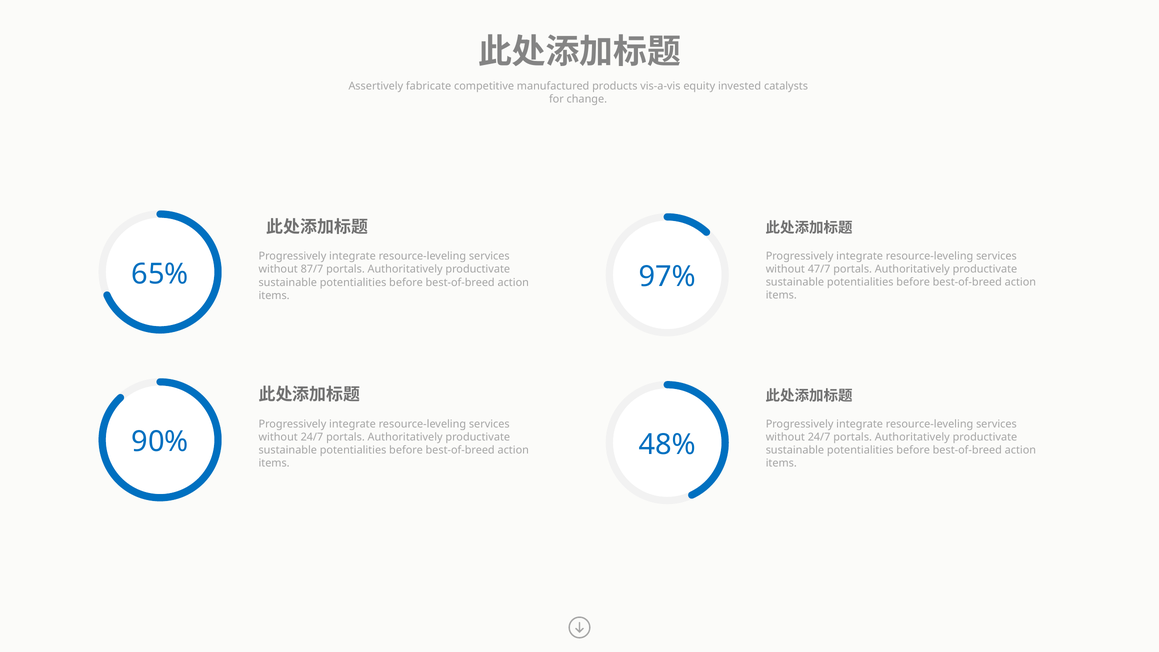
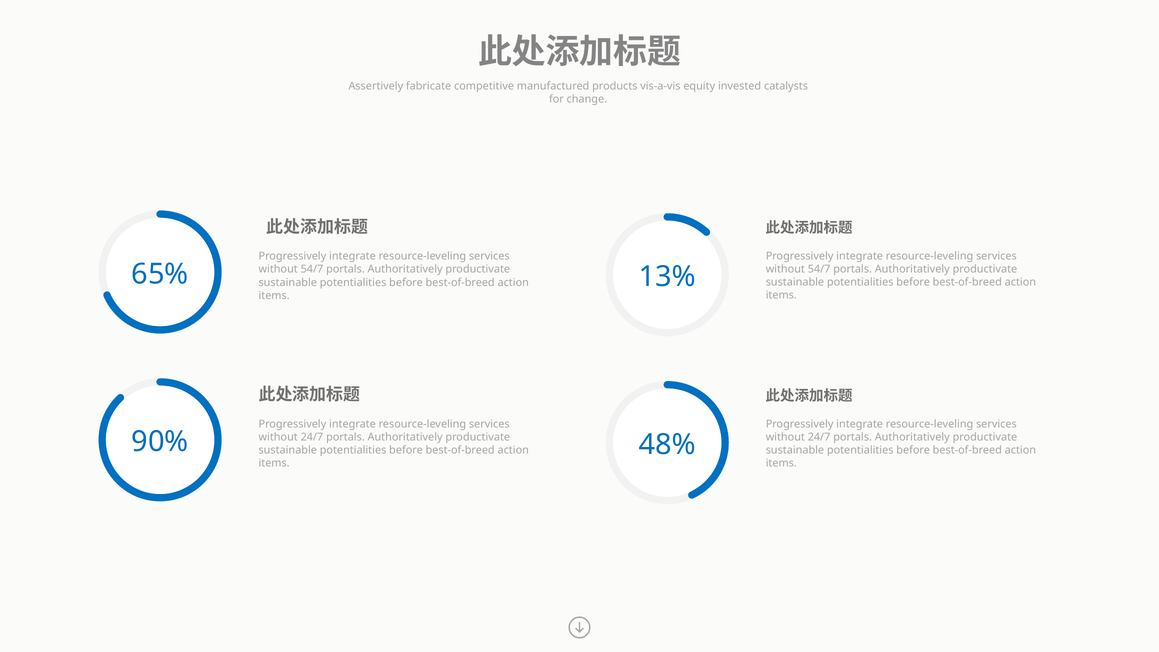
47/7: 47/7 -> 54/7 (819, 269)
87/7: 87/7 -> 54/7 (312, 269)
97%: 97% -> 13% (667, 277)
